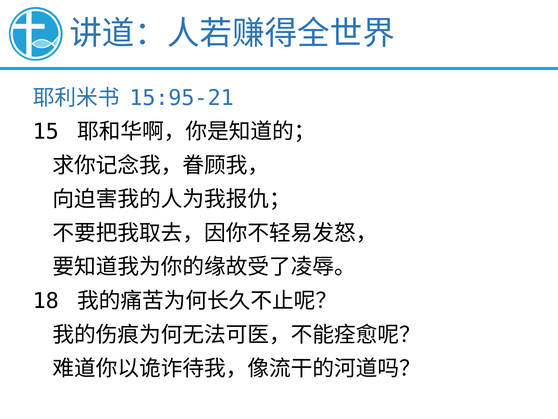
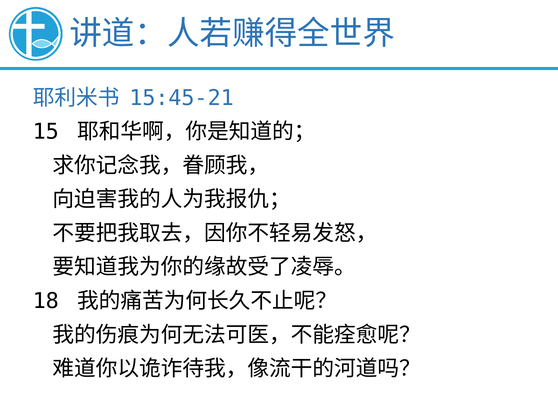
15:95-21: 15:95-21 -> 15:45-21 (182, 98)
